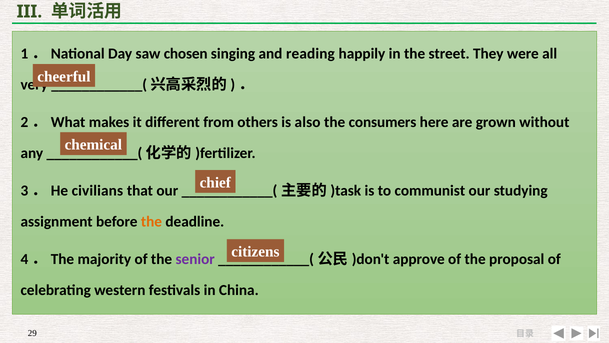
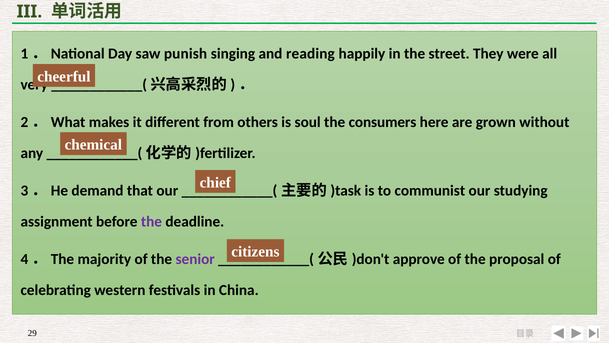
chosen: chosen -> punish (186, 53)
also: also -> soul (308, 122)
civilians: civilians -> demand (97, 190)
the colour: orange -> purple (151, 221)
